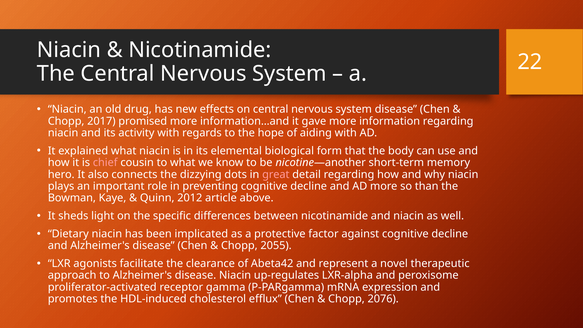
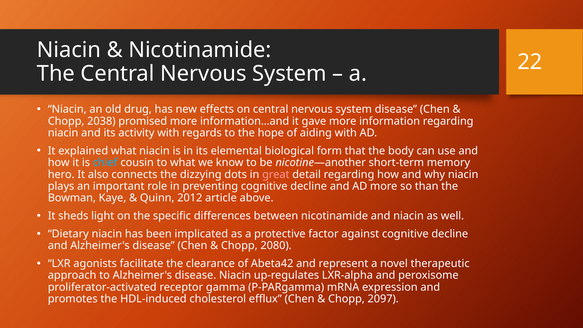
2017: 2017 -> 2038 (101, 121)
chief colour: pink -> light blue (105, 163)
2055: 2055 -> 2080 (276, 246)
2076: 2076 -> 2097 (383, 299)
